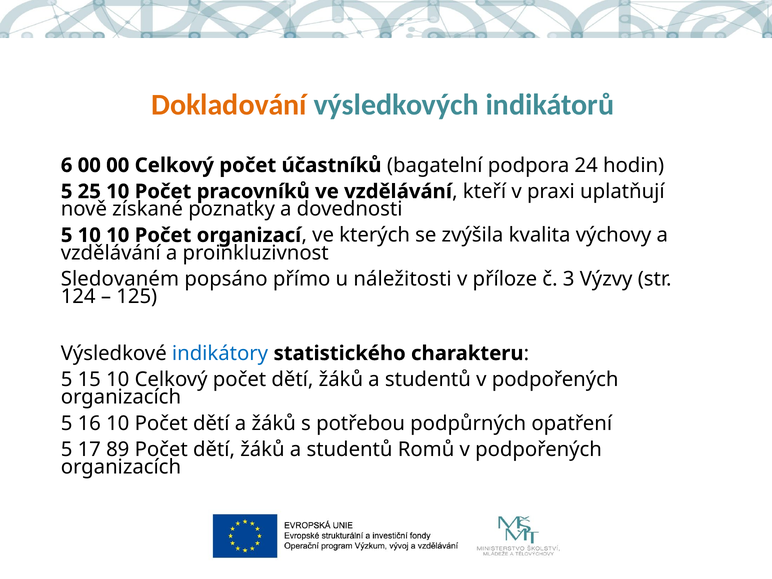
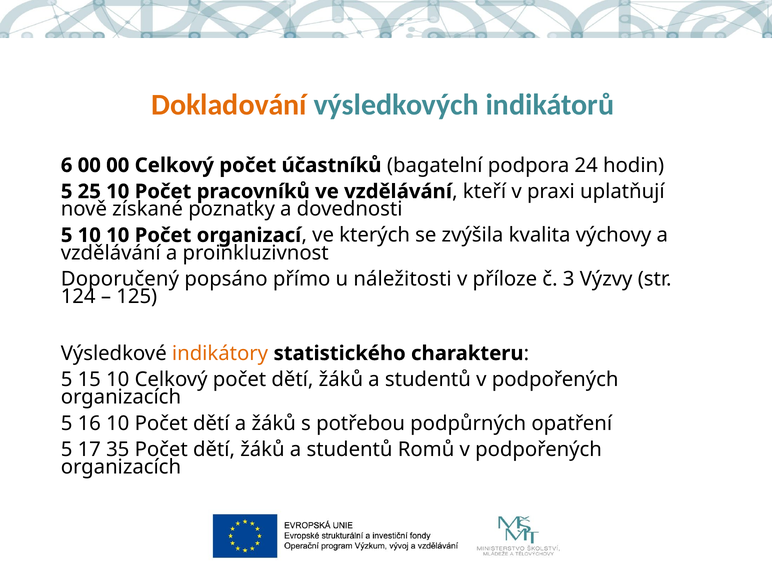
Sledovaném: Sledovaném -> Doporučený (120, 279)
indikátory colour: blue -> orange (220, 353)
89: 89 -> 35 (118, 449)
